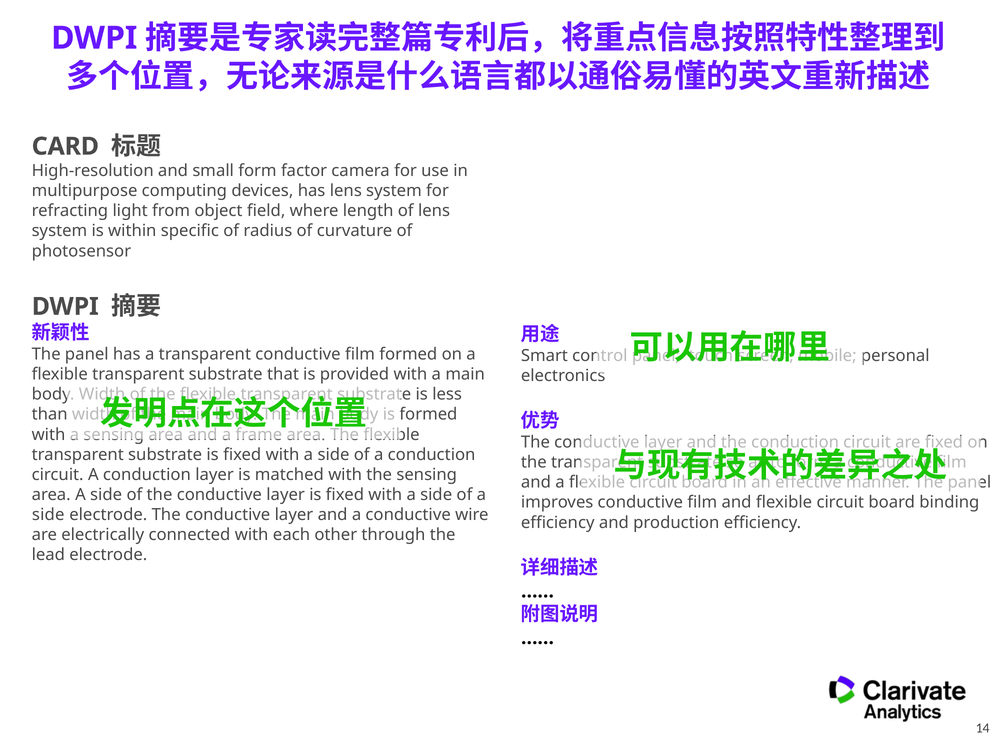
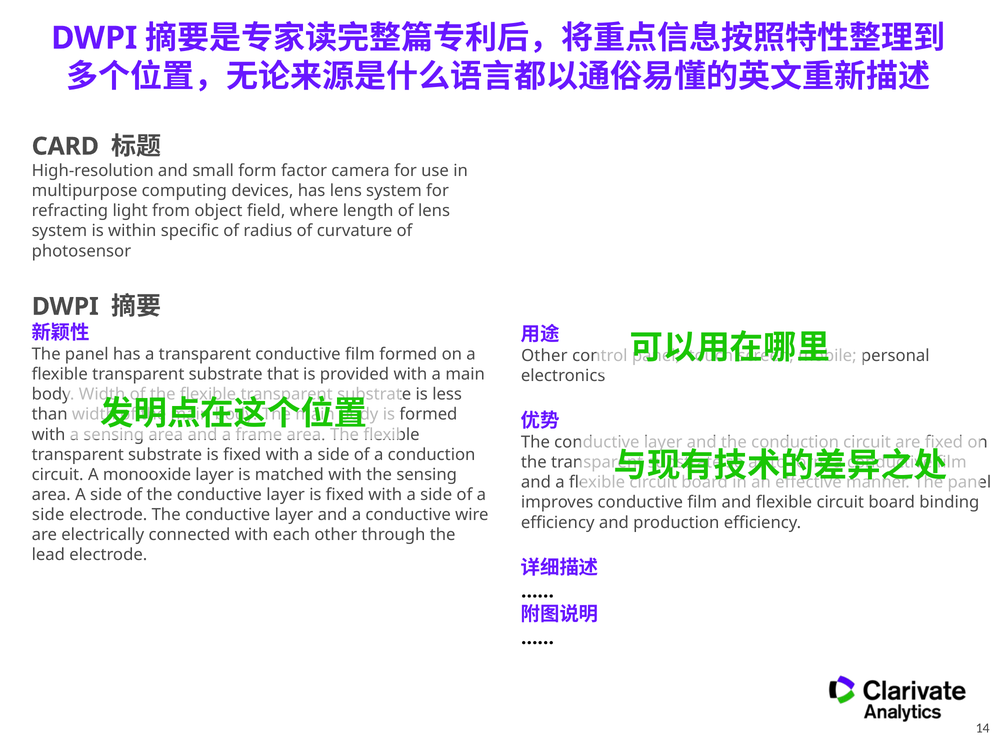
Smart: Smart -> Other (544, 356)
circuit A conduction: conduction -> monooxide (147, 475)
